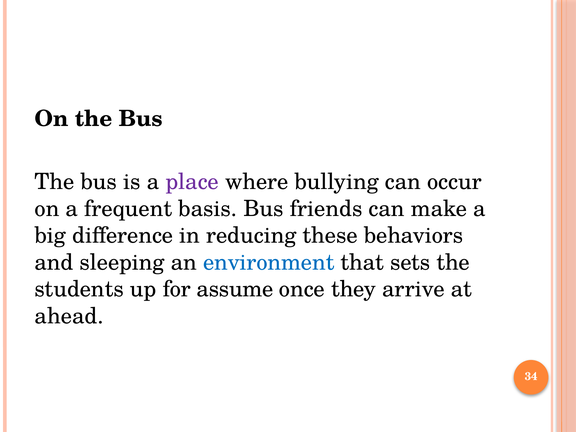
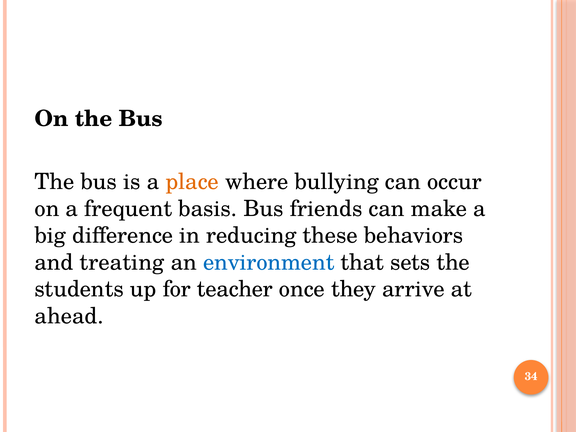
place colour: purple -> orange (192, 182)
sleeping: sleeping -> treating (122, 262)
assume: assume -> teacher (235, 289)
